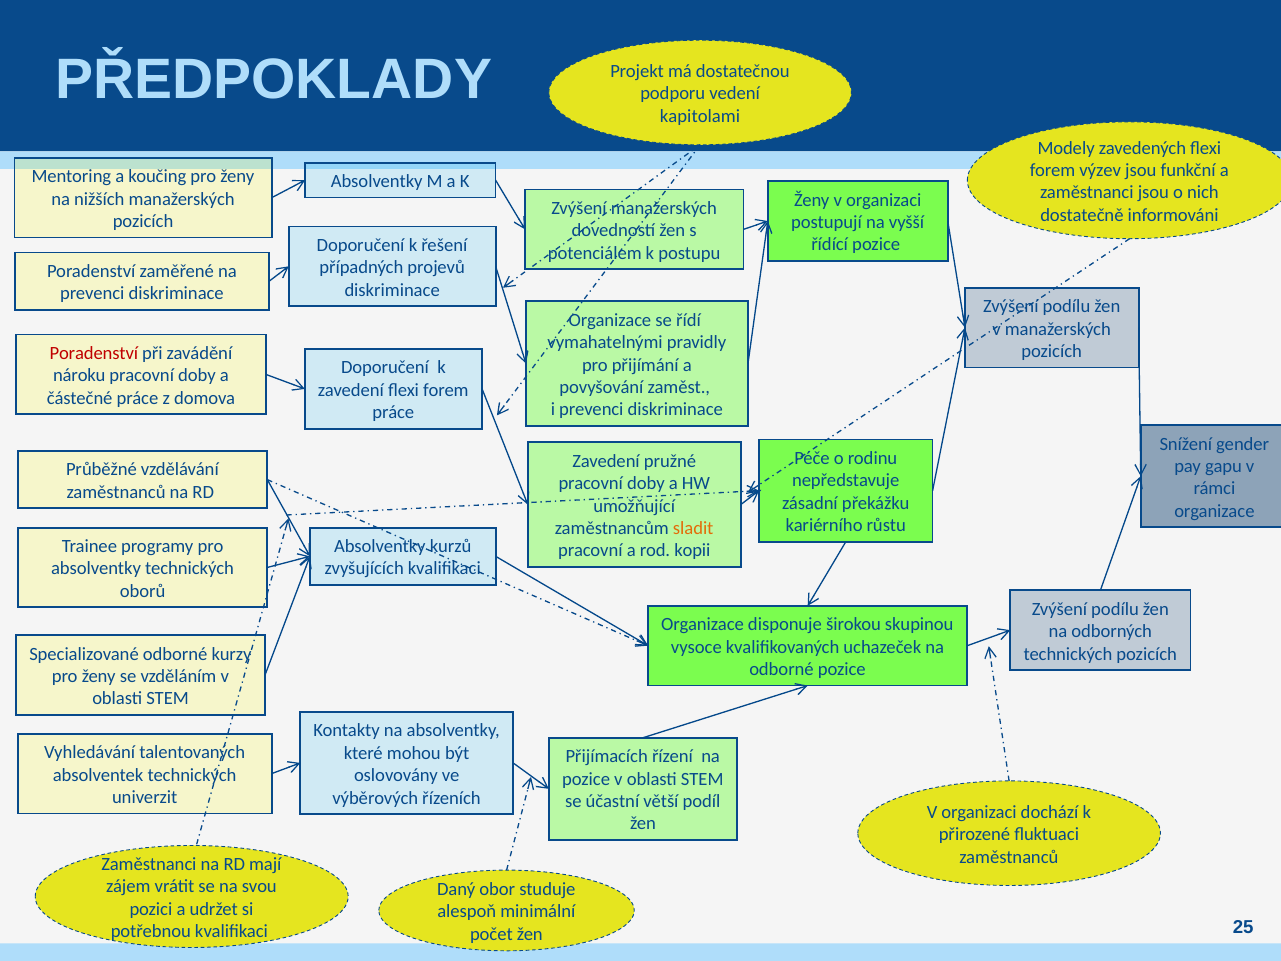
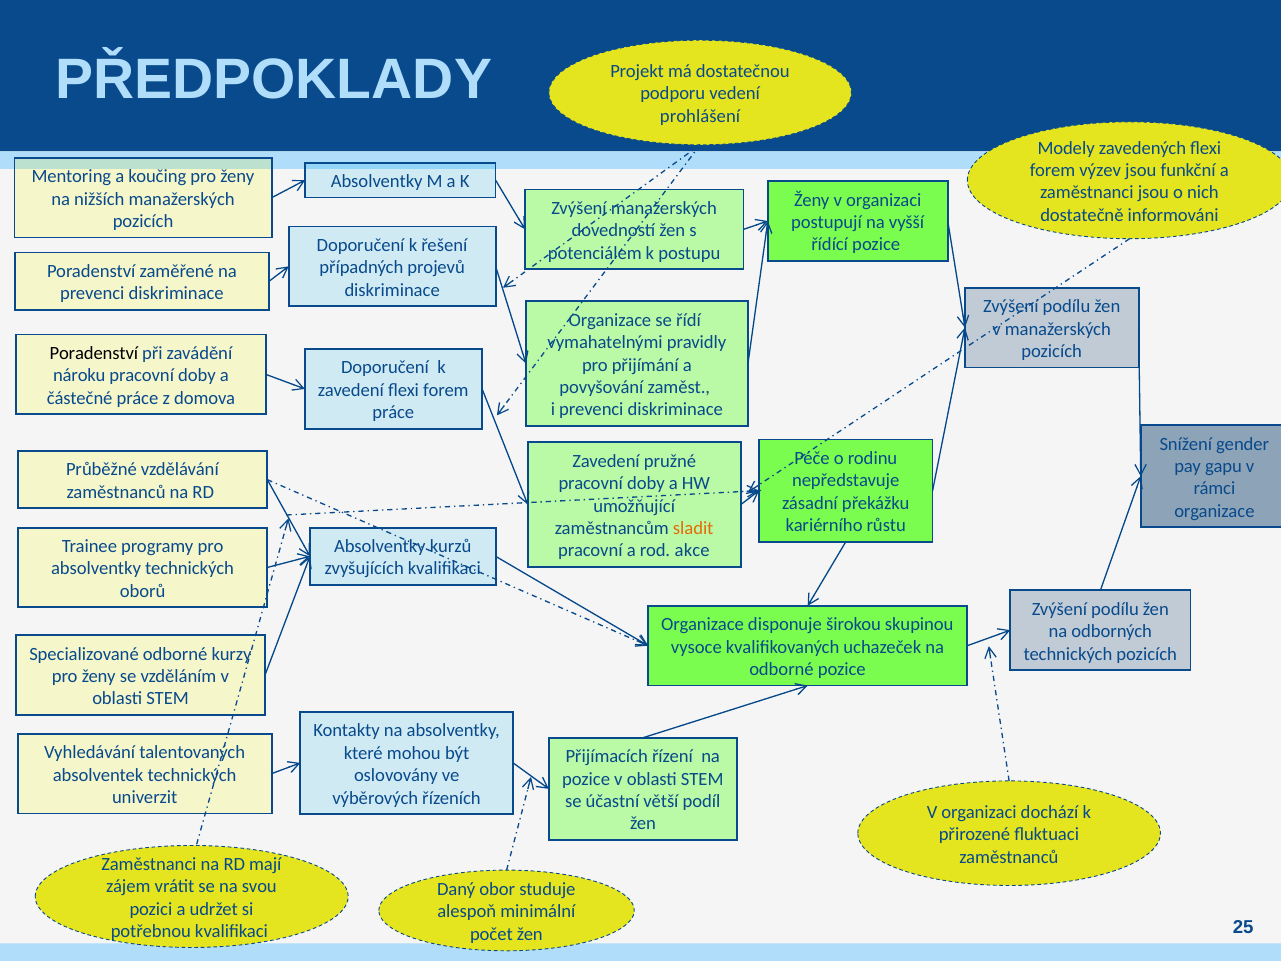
kapitolami: kapitolami -> prohlášení (700, 116)
Poradenství colour: red -> black (94, 353)
kopii: kopii -> akce (692, 551)
